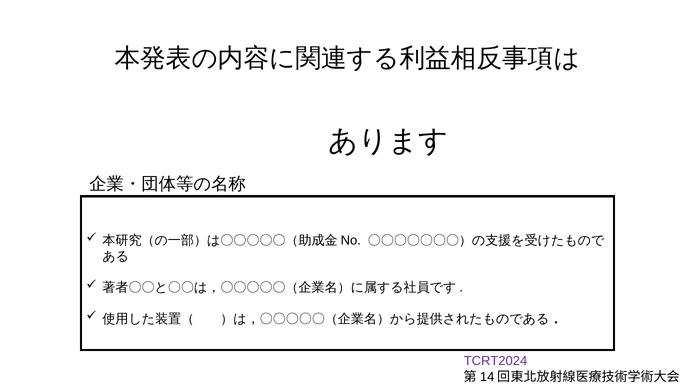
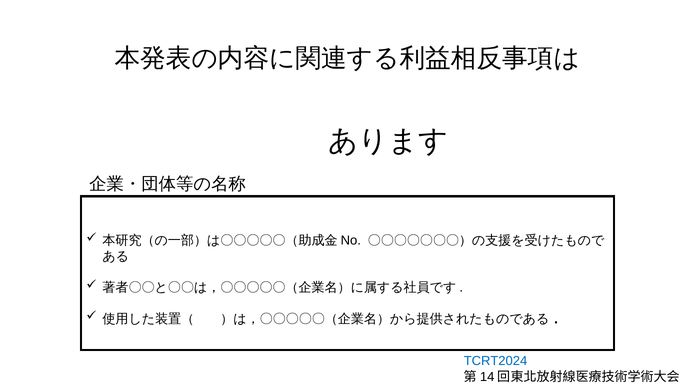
TCRT2024 colour: purple -> blue (496, 361)
